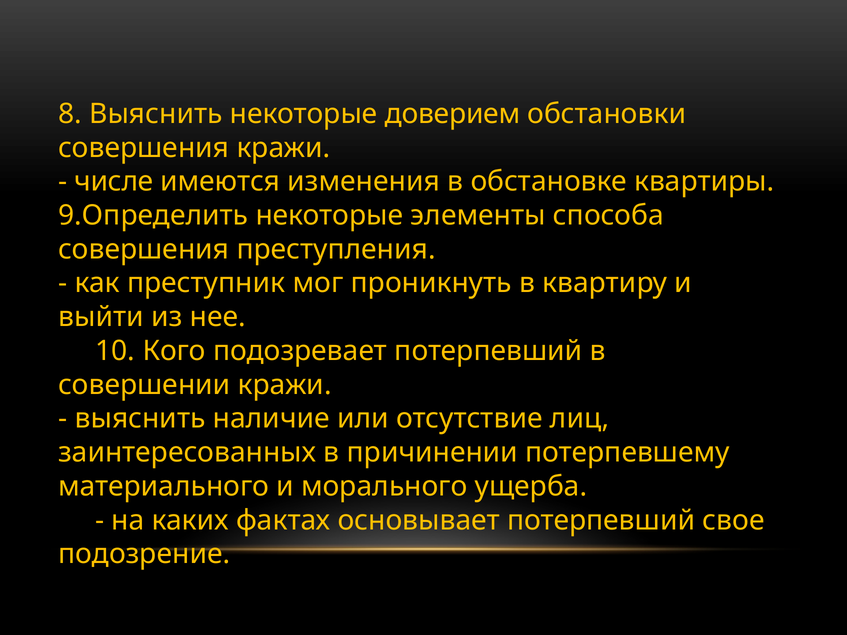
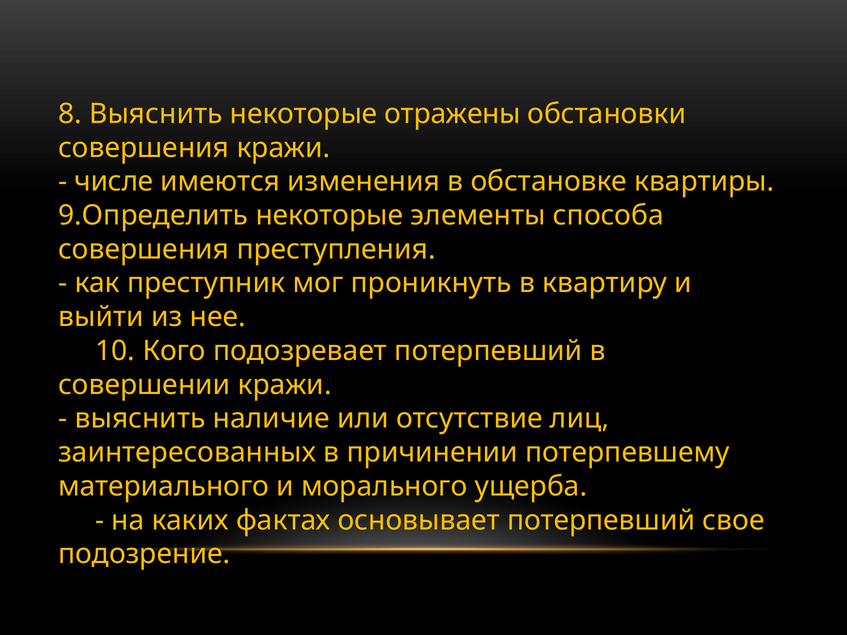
доверием: доверием -> отражены (453, 114)
